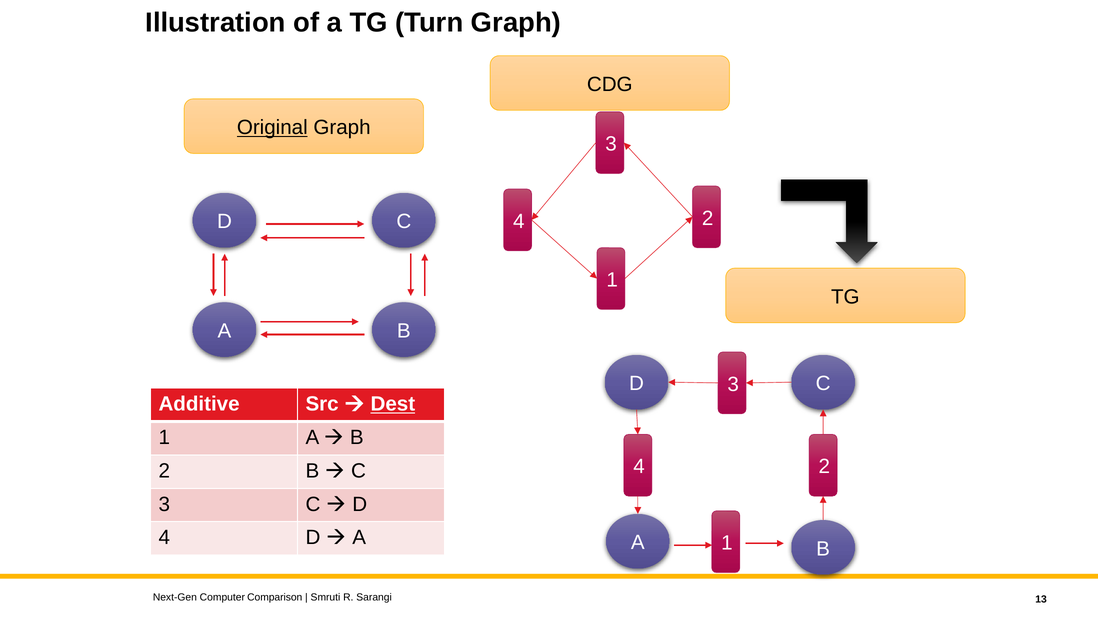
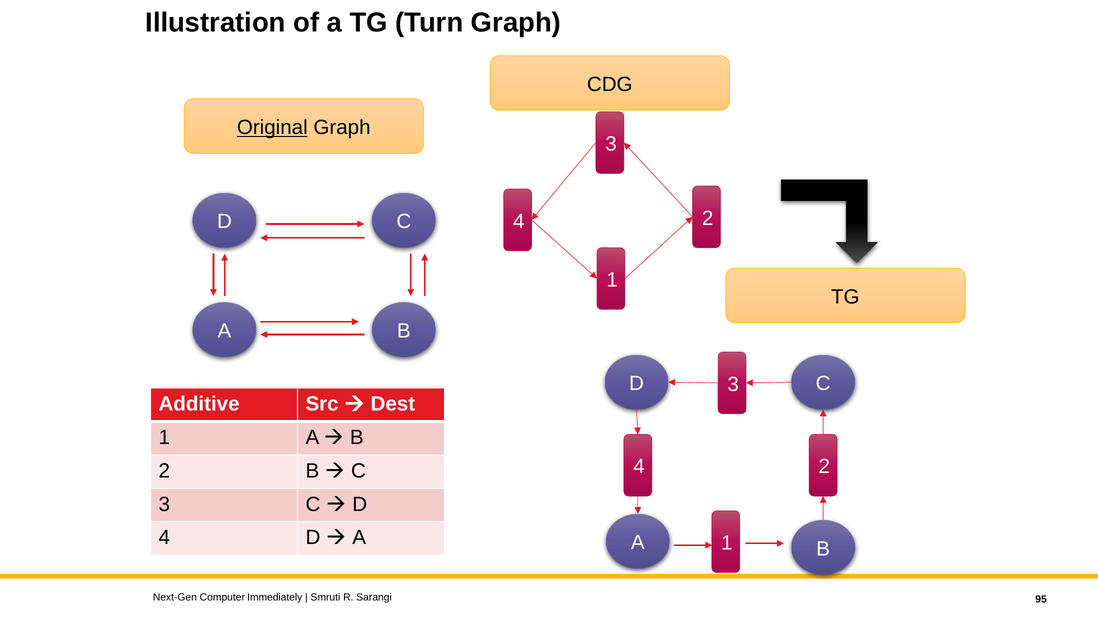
Dest underline: present -> none (393, 404)
Comparison: Comparison -> Immediately (275, 597)
13: 13 -> 95 (1041, 599)
